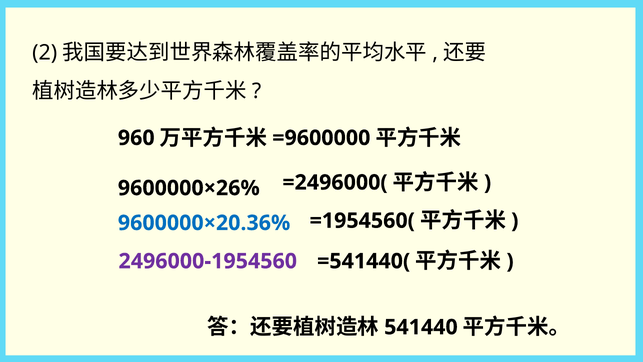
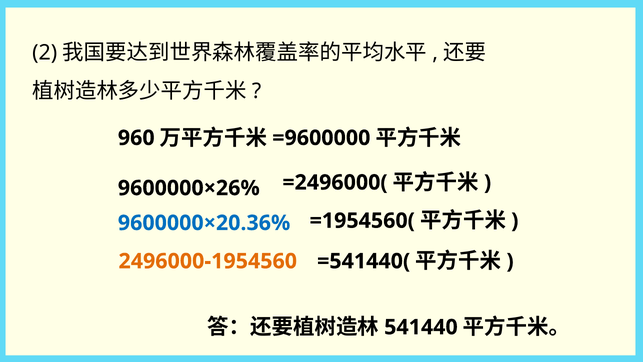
2496000-1954560 colour: purple -> orange (208, 261)
